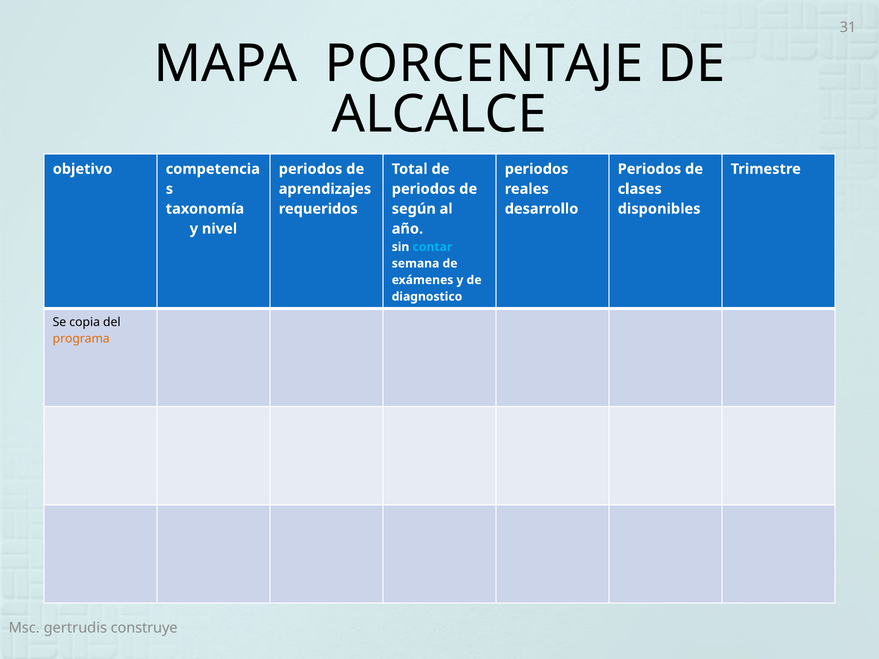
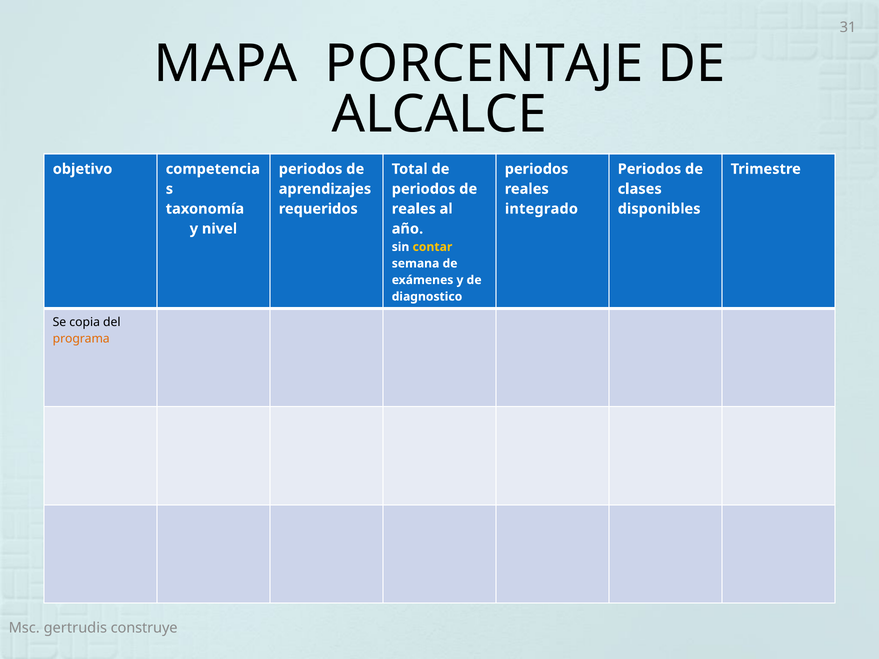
según: según -> reales (414, 209)
desarrollo: desarrollo -> integrado (541, 209)
contar colour: light blue -> yellow (432, 247)
